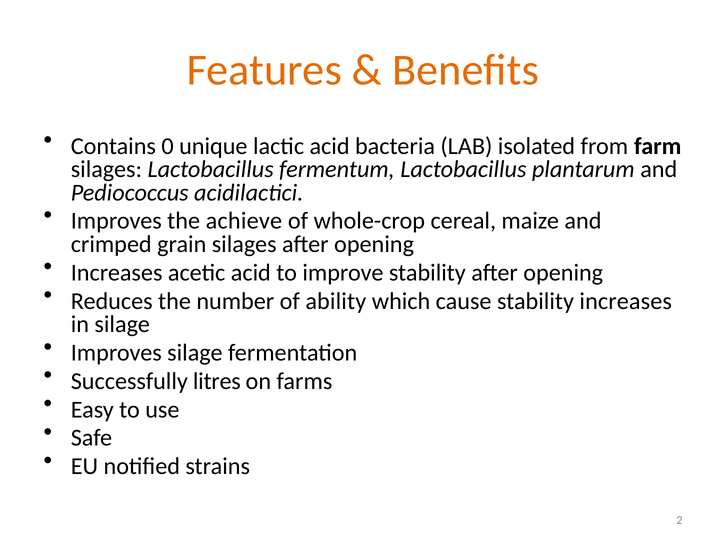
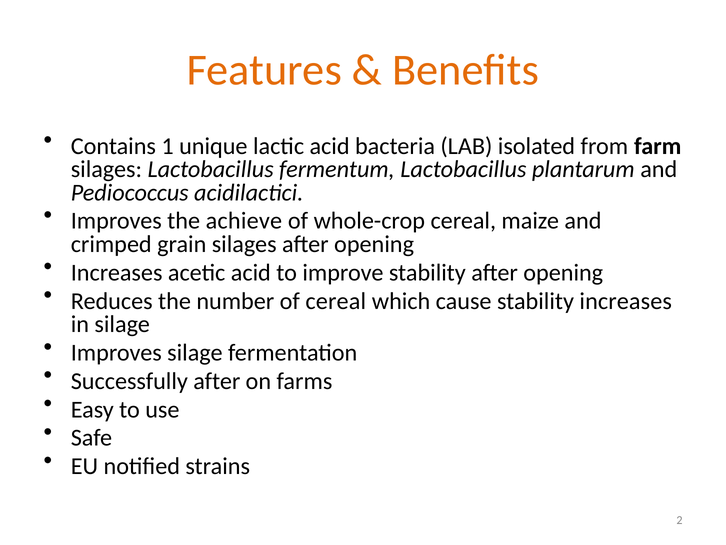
0: 0 -> 1 (168, 146)
of ability: ability -> cereal (336, 301)
Successfully litres: litres -> after (217, 381)
